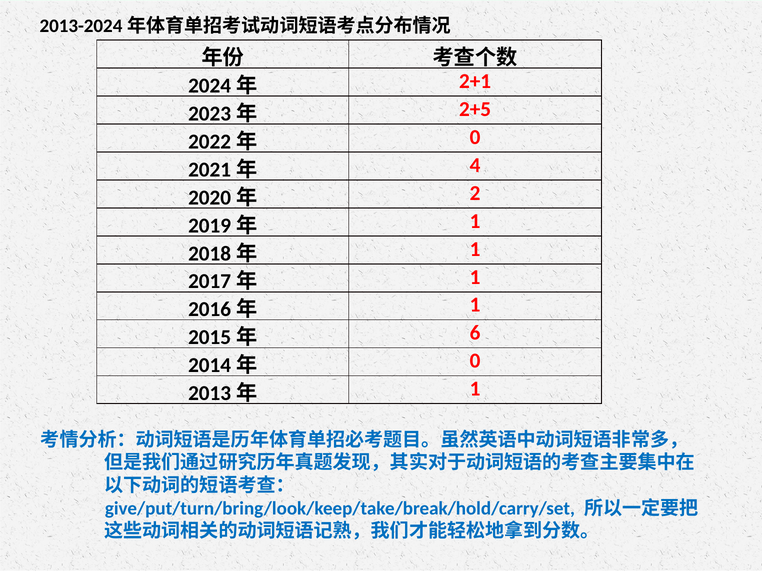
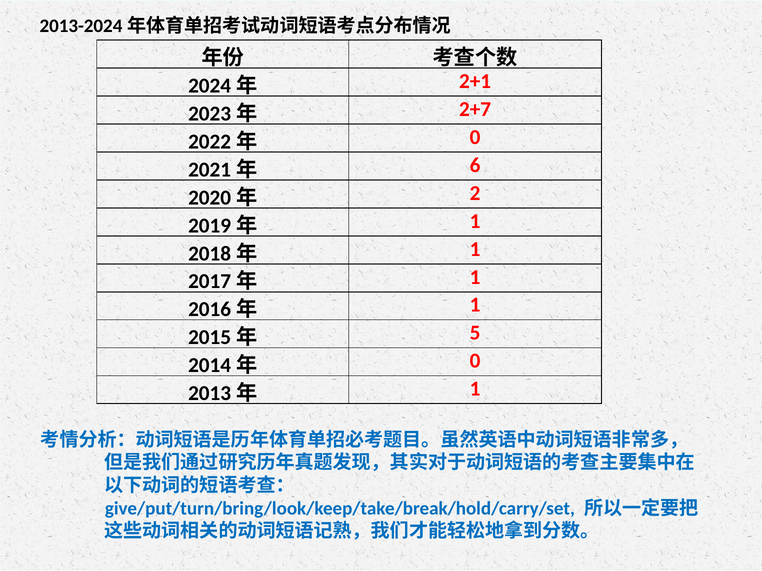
2+5: 2+5 -> 2+7 (475, 109)
4: 4 -> 6 (475, 165)
6: 6 -> 5 (475, 333)
